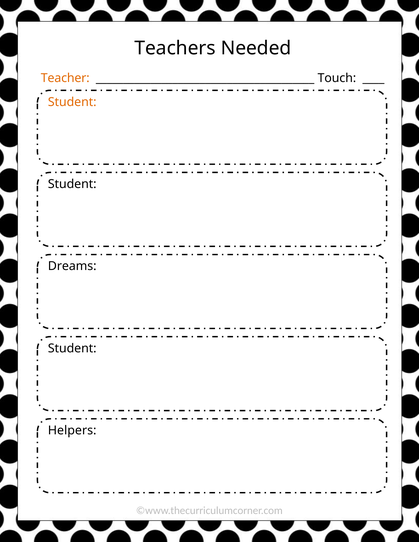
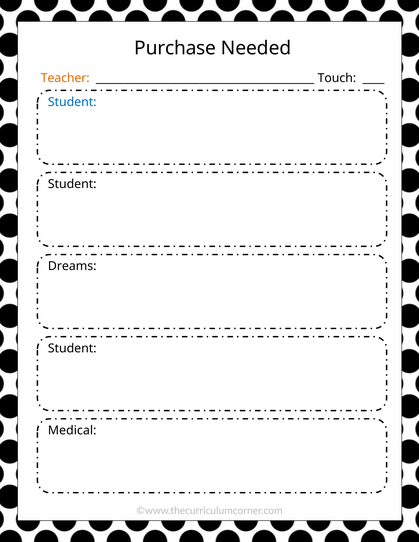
Teachers: Teachers -> Purchase (175, 48)
Student colour: orange -> blue (72, 102)
Helpers: Helpers -> Medical (72, 431)
